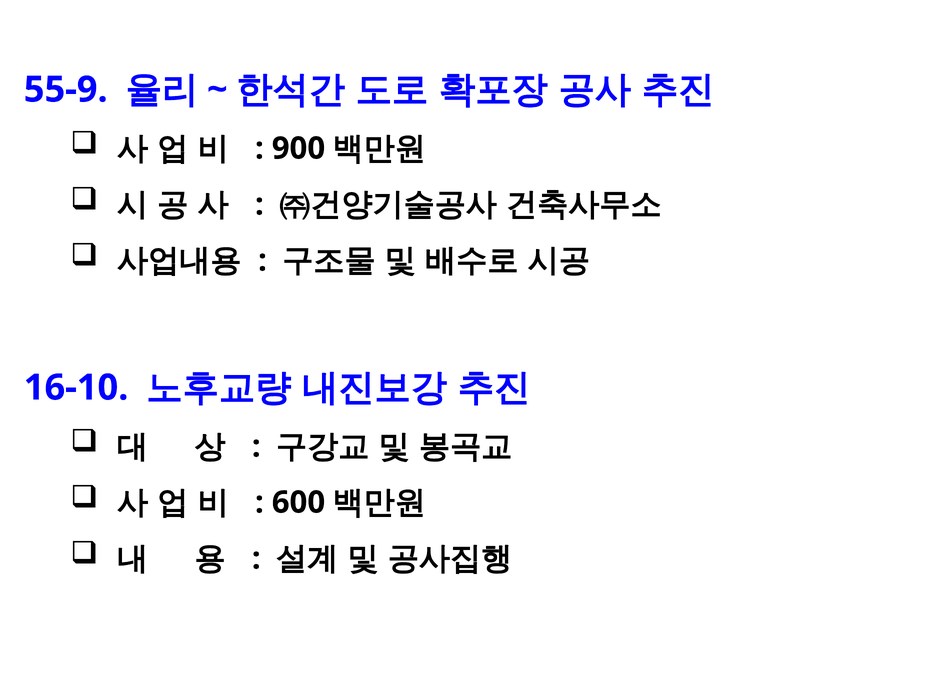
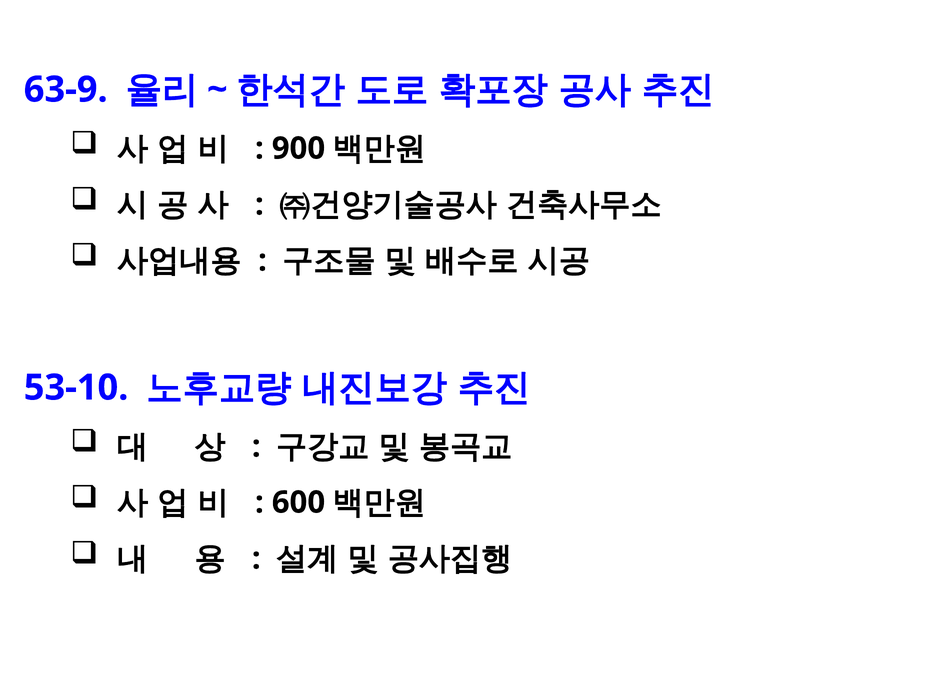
55-9: 55-9 -> 63-9 (66, 90)
16-10: 16-10 -> 53-10 (76, 387)
